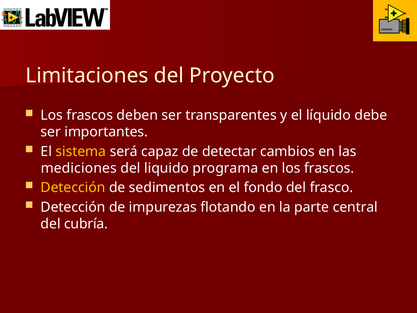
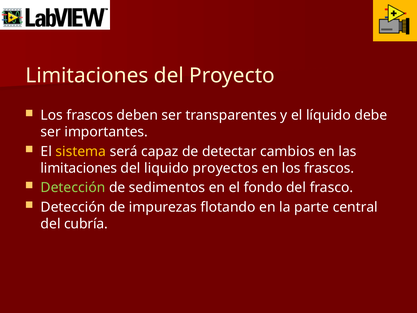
mediciones: mediciones -> limitaciones (79, 168)
programa: programa -> proyectos (225, 168)
Detección colour: yellow -> light green (73, 187)
